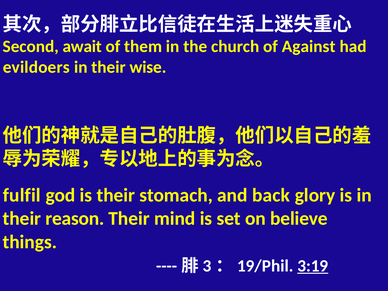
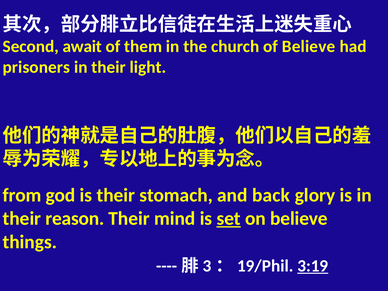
of Against: Against -> Believe (309, 46)
evildoers: evildoers -> prisoners (36, 67)
wise: wise -> light (148, 67)
fulfil: fulfil -> from (22, 195)
set underline: none -> present (229, 219)
